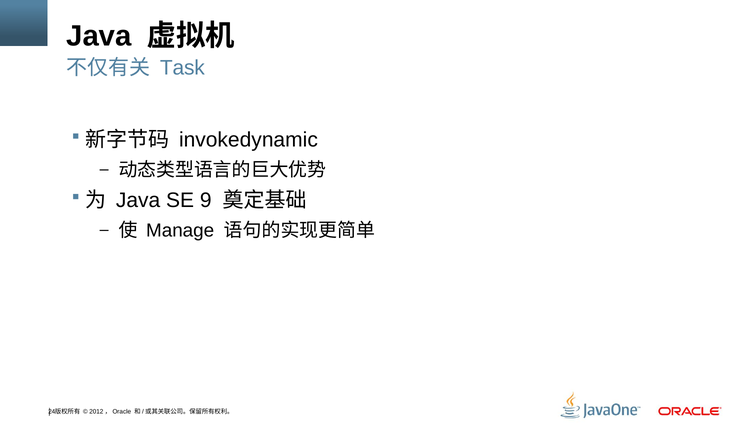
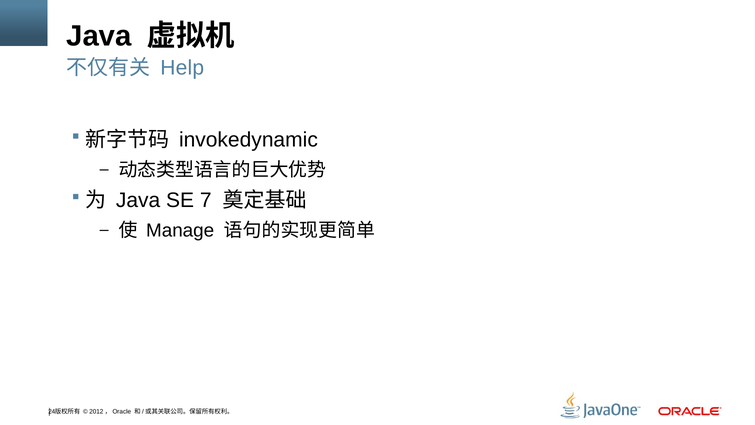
Task: Task -> Help (182, 68)
9: 9 -> 7 (206, 200)
